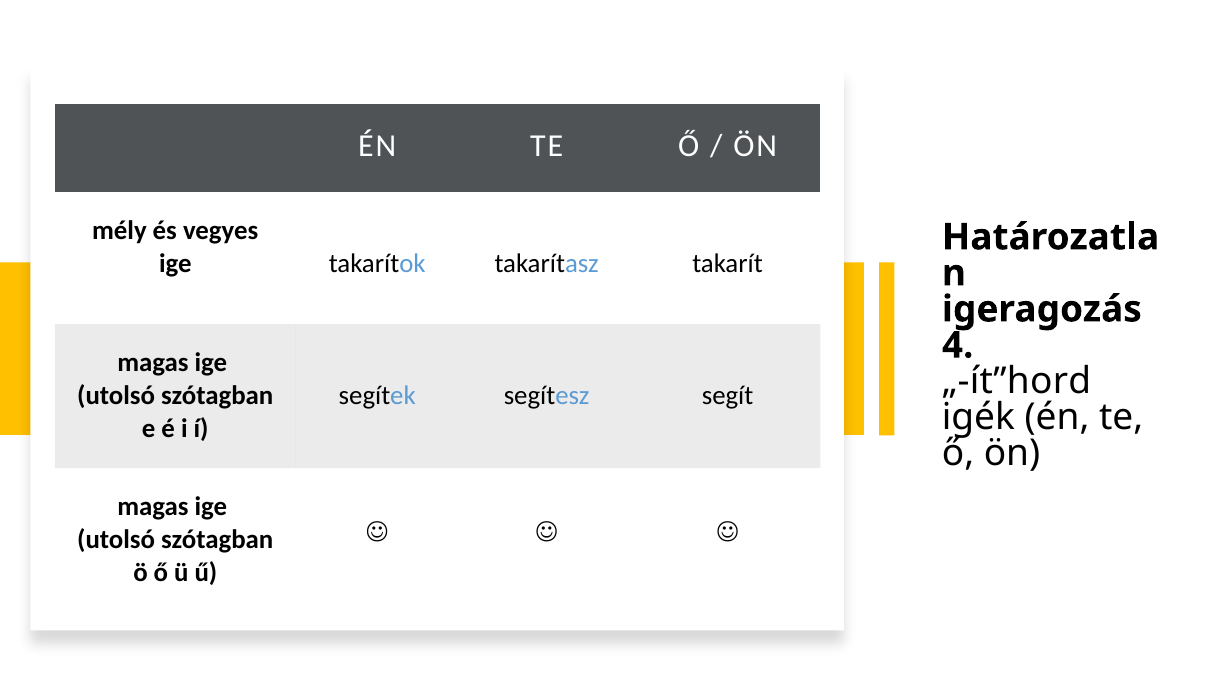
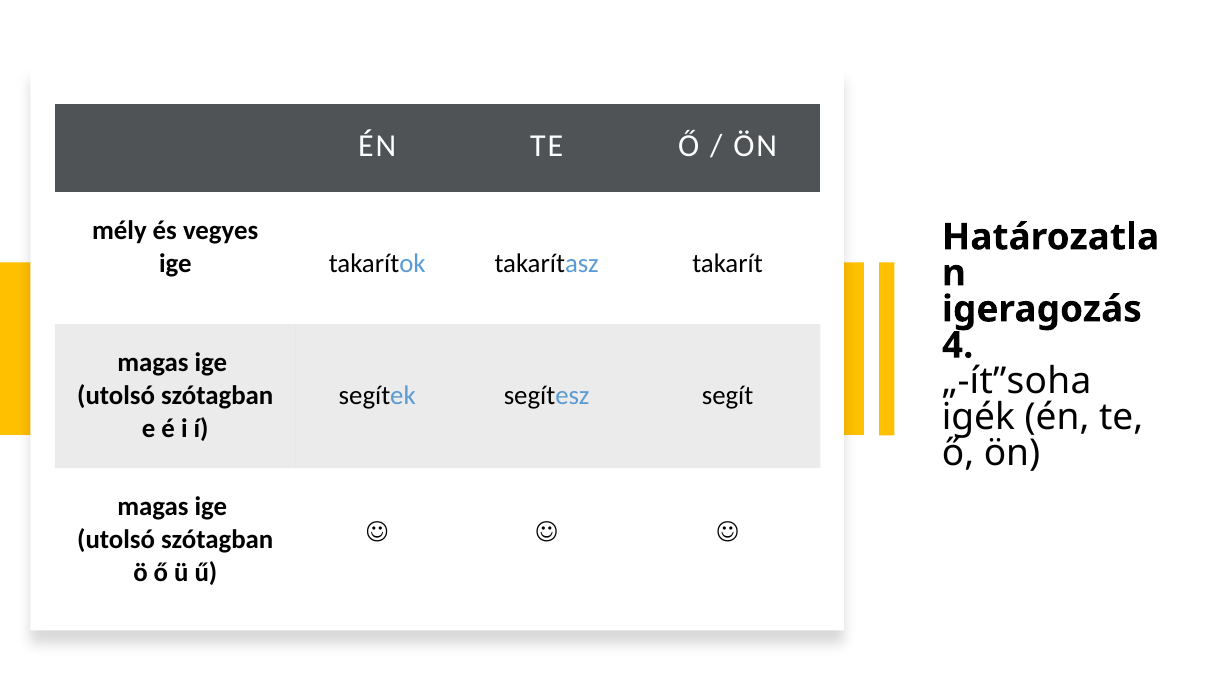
„-ít”hord: „-ít”hord -> „-ít”soha (1017, 381)
